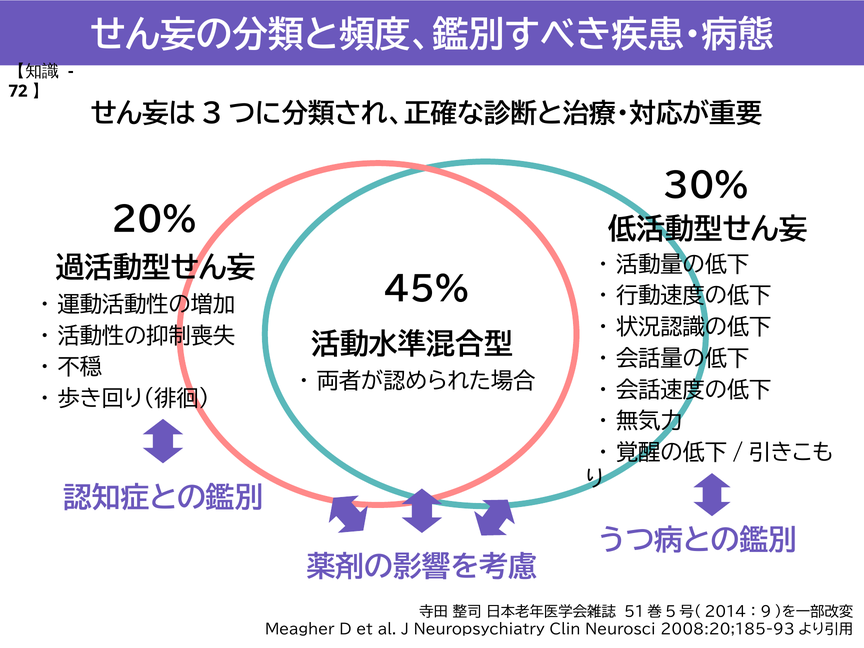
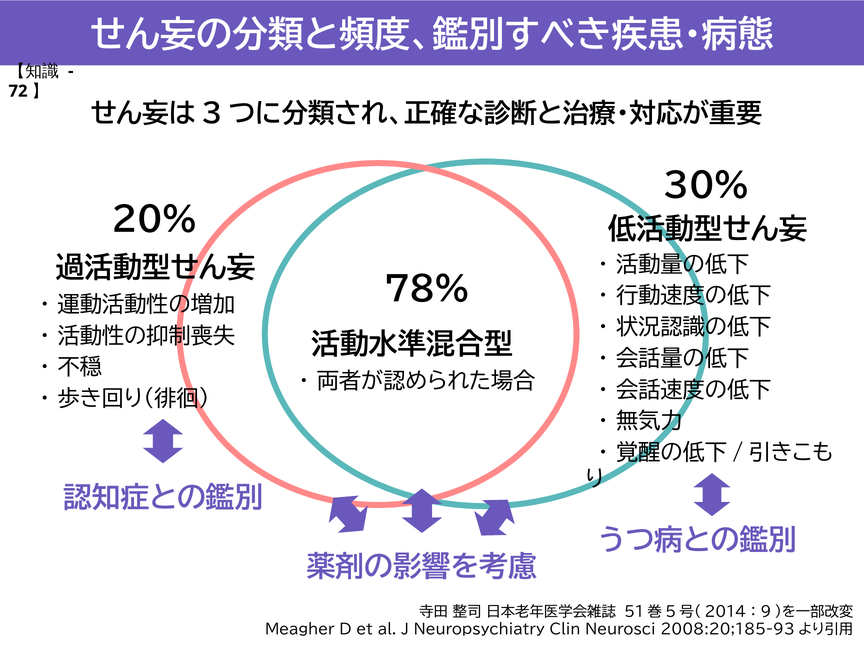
45%: 45% -> 78% (427, 290)
